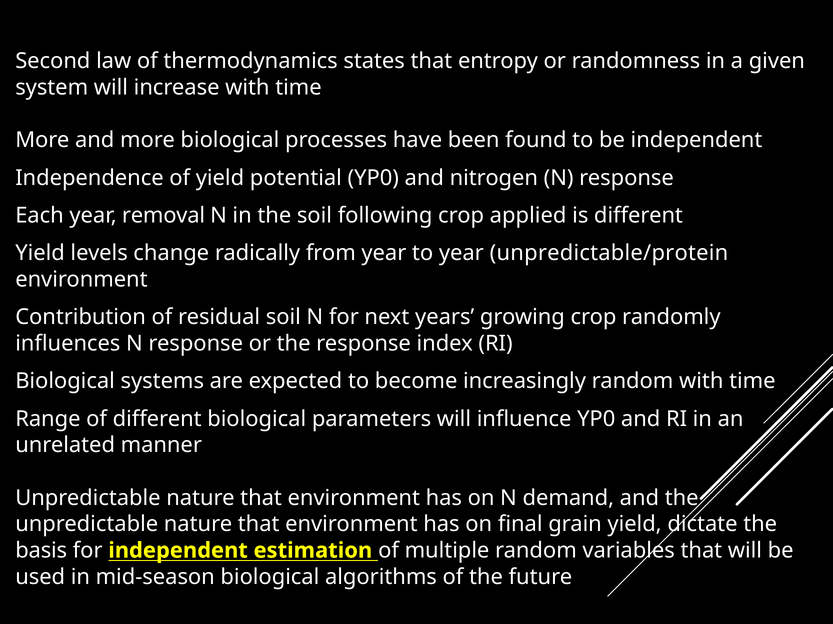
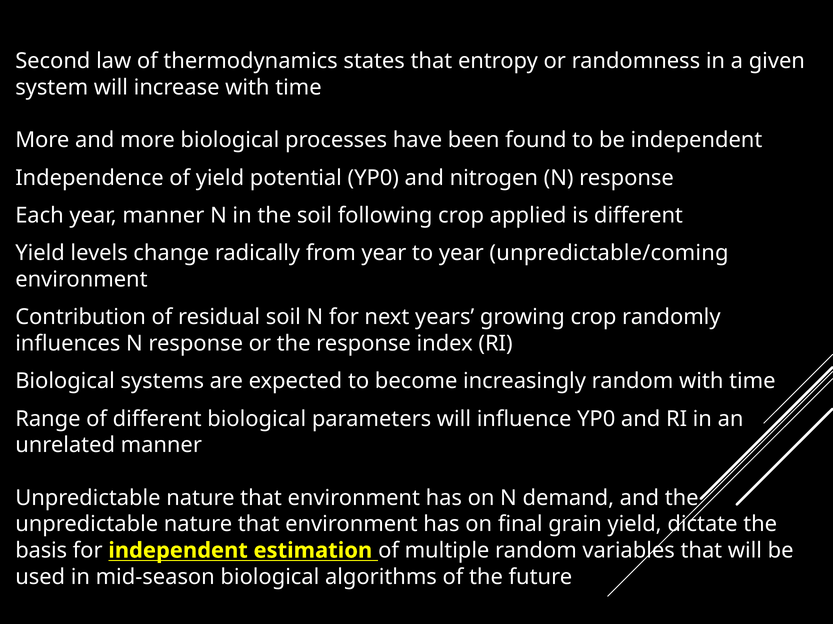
year removal: removal -> manner (163, 216)
unpredictable/protein: unpredictable/protein -> unpredictable/coming (609, 253)
